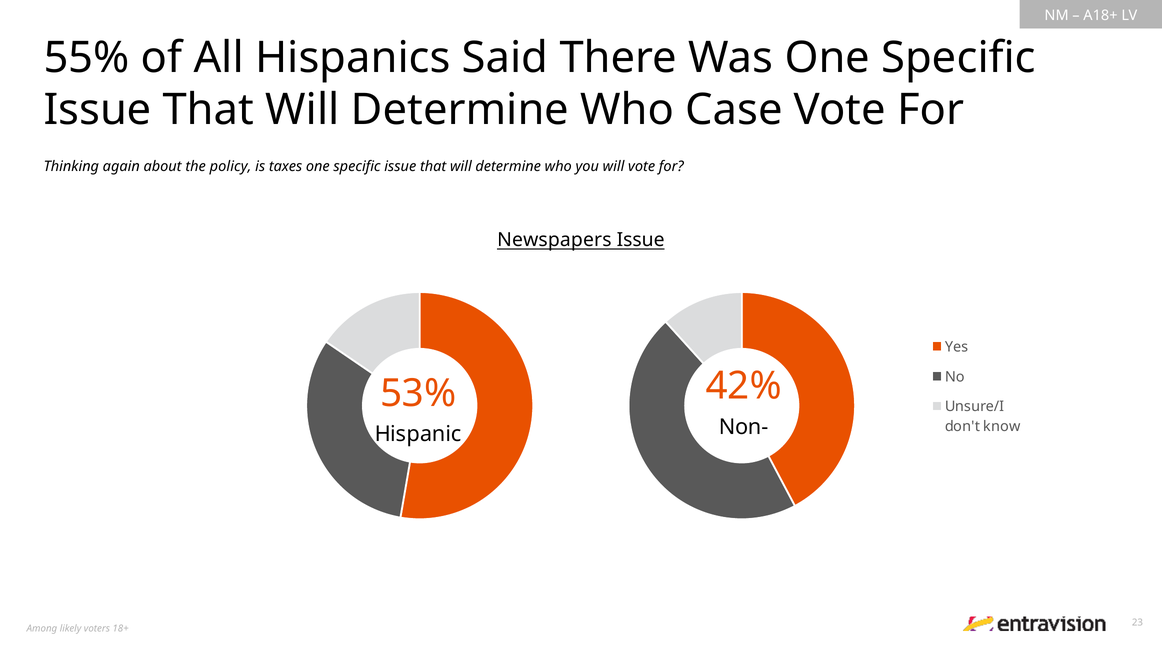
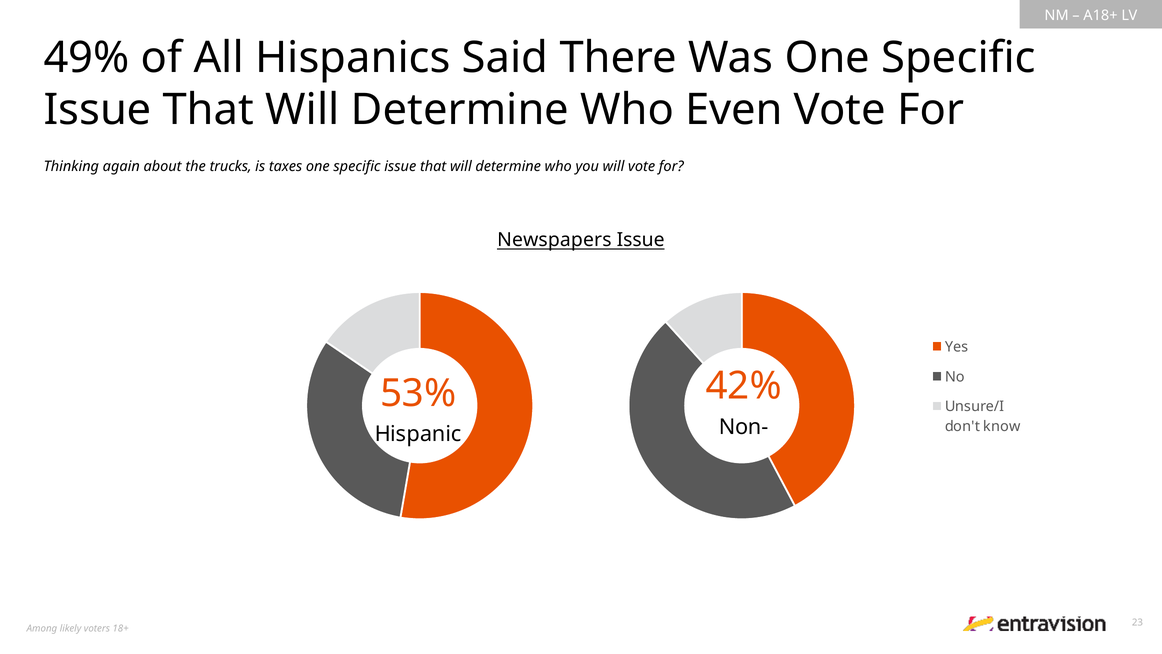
55%: 55% -> 49% (87, 58)
Case: Case -> Even (734, 110)
policy: policy -> trucks (231, 167)
